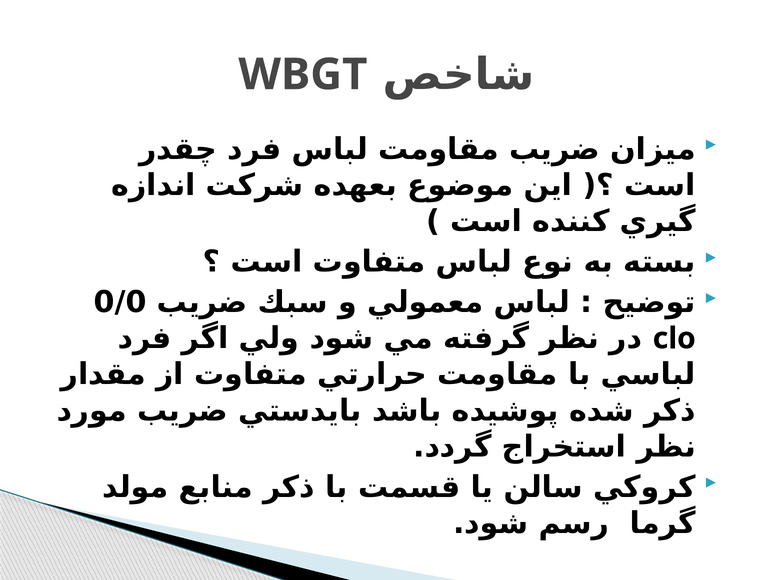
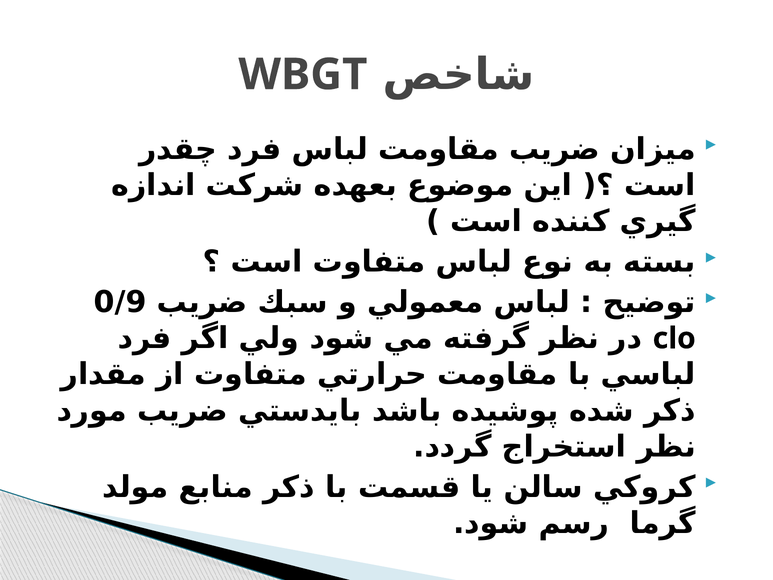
0/0: 0/0 -> 0/9 (120, 302)
